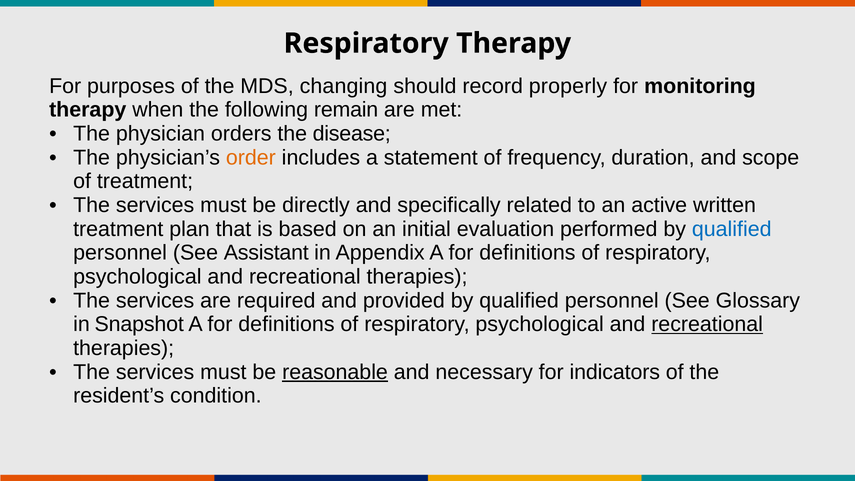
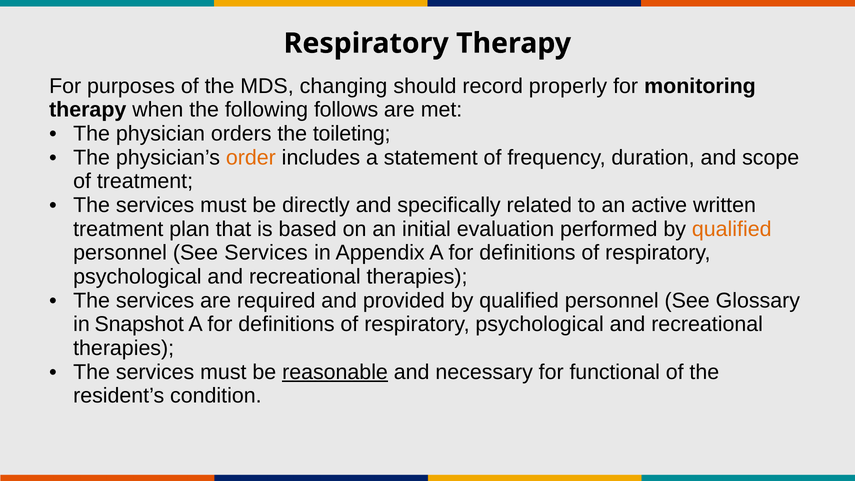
remain: remain -> follows (346, 110)
disease: disease -> toileting (352, 134)
qualified colour: blue -> orange (732, 229)
See Assistant: Assistant -> Services (266, 253)
recreational underline: present -> none (707, 324)
indicators: indicators -> functional (615, 372)
